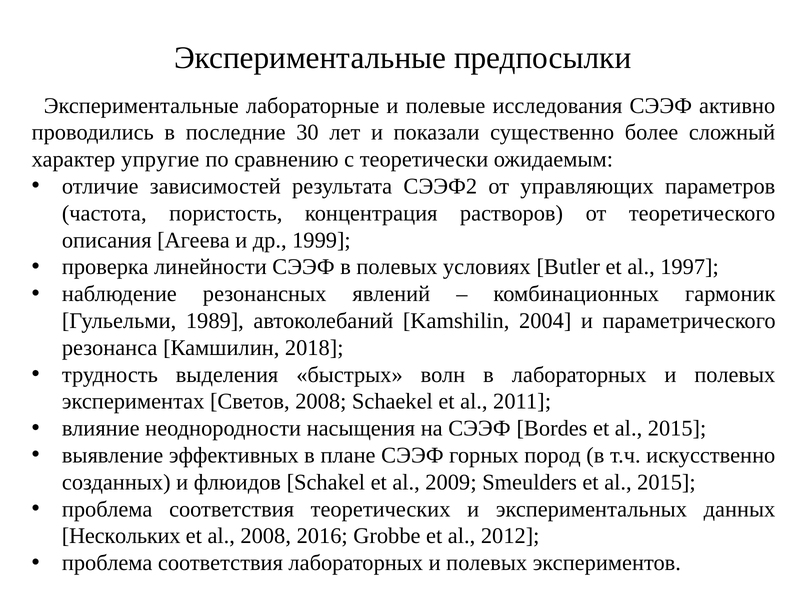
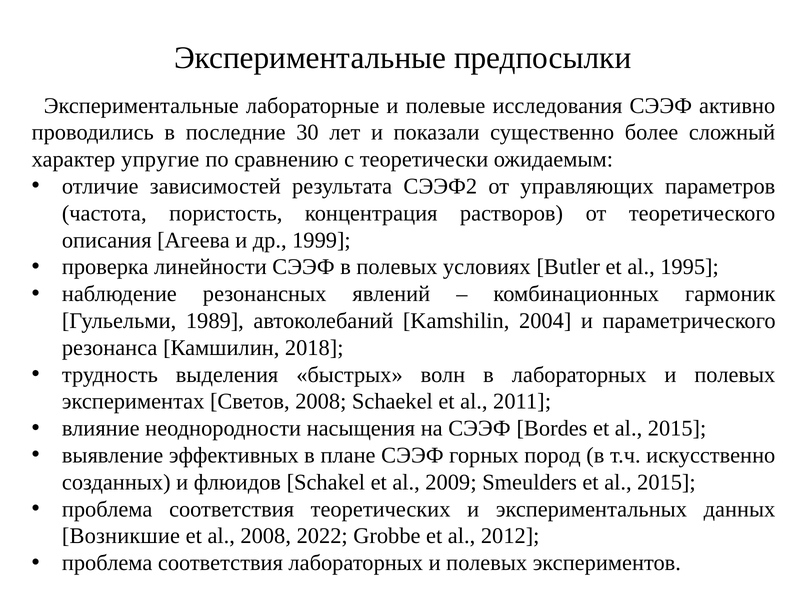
1997: 1997 -> 1995 (690, 267)
Нескольких: Нескольких -> Возникшие (121, 536)
2016: 2016 -> 2022 (322, 536)
